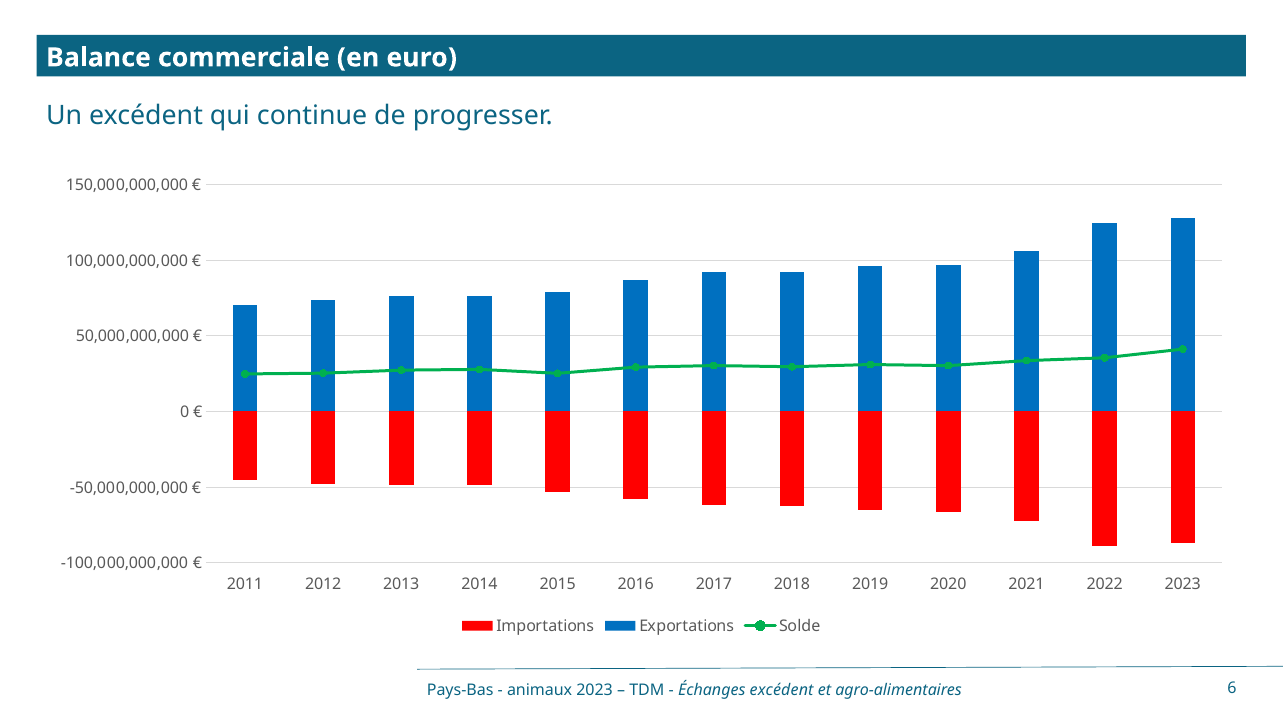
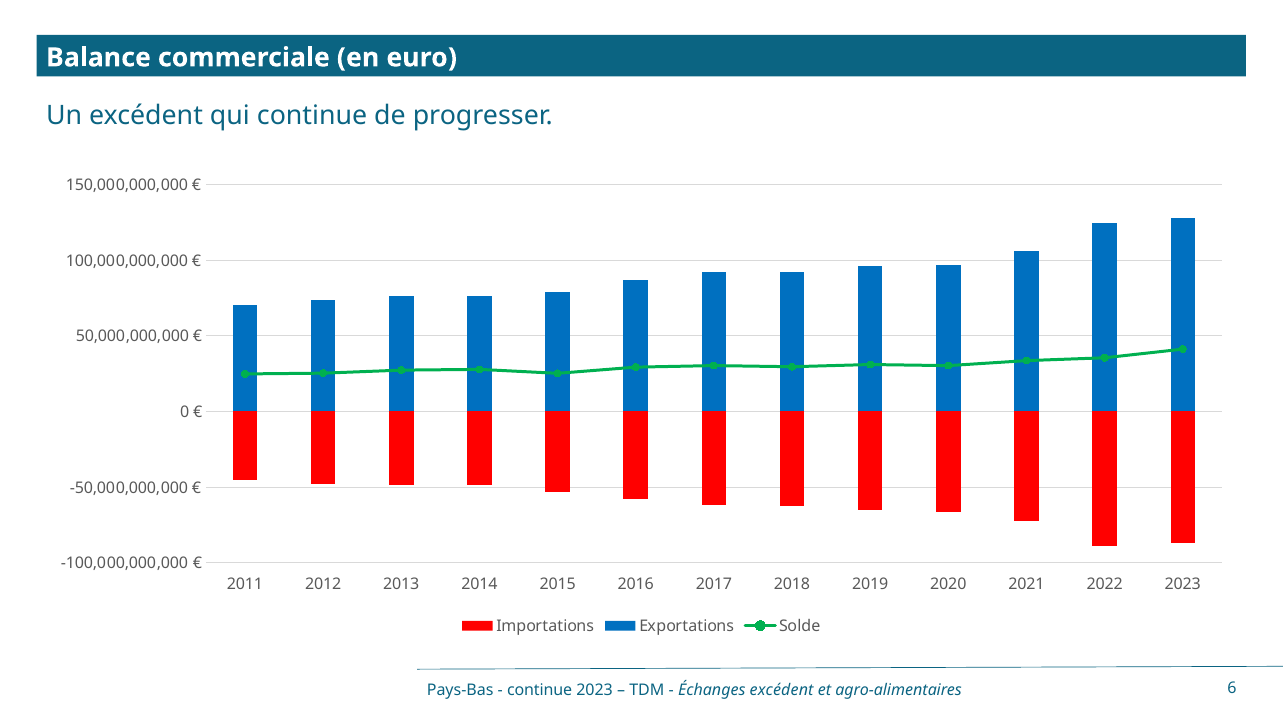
animaux: animaux -> continue (540, 690)
